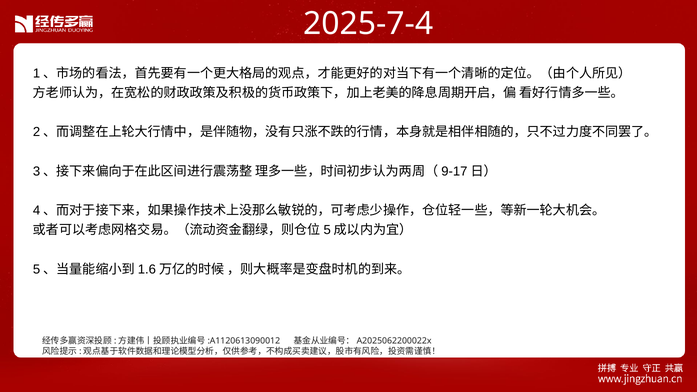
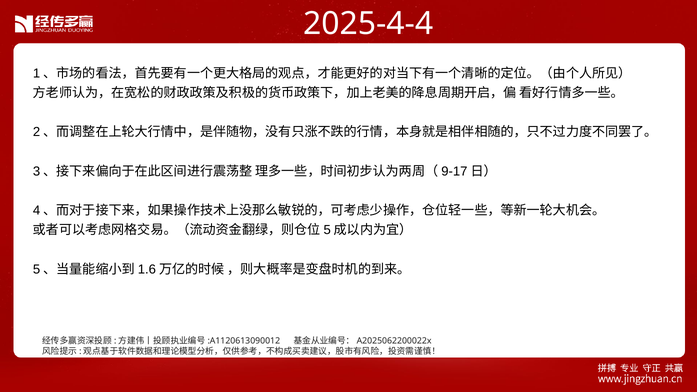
2025-7-4: 2025-7-4 -> 2025-4-4 (368, 24)
